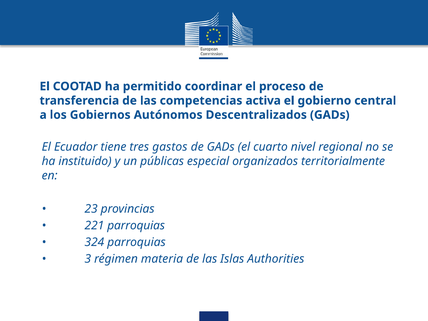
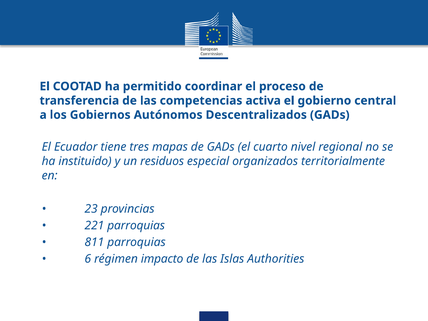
gastos: gastos -> mapas (170, 147)
públicas: públicas -> residuos (162, 161)
324: 324 -> 811 (94, 242)
3: 3 -> 6 (88, 259)
materia: materia -> impacto (162, 259)
